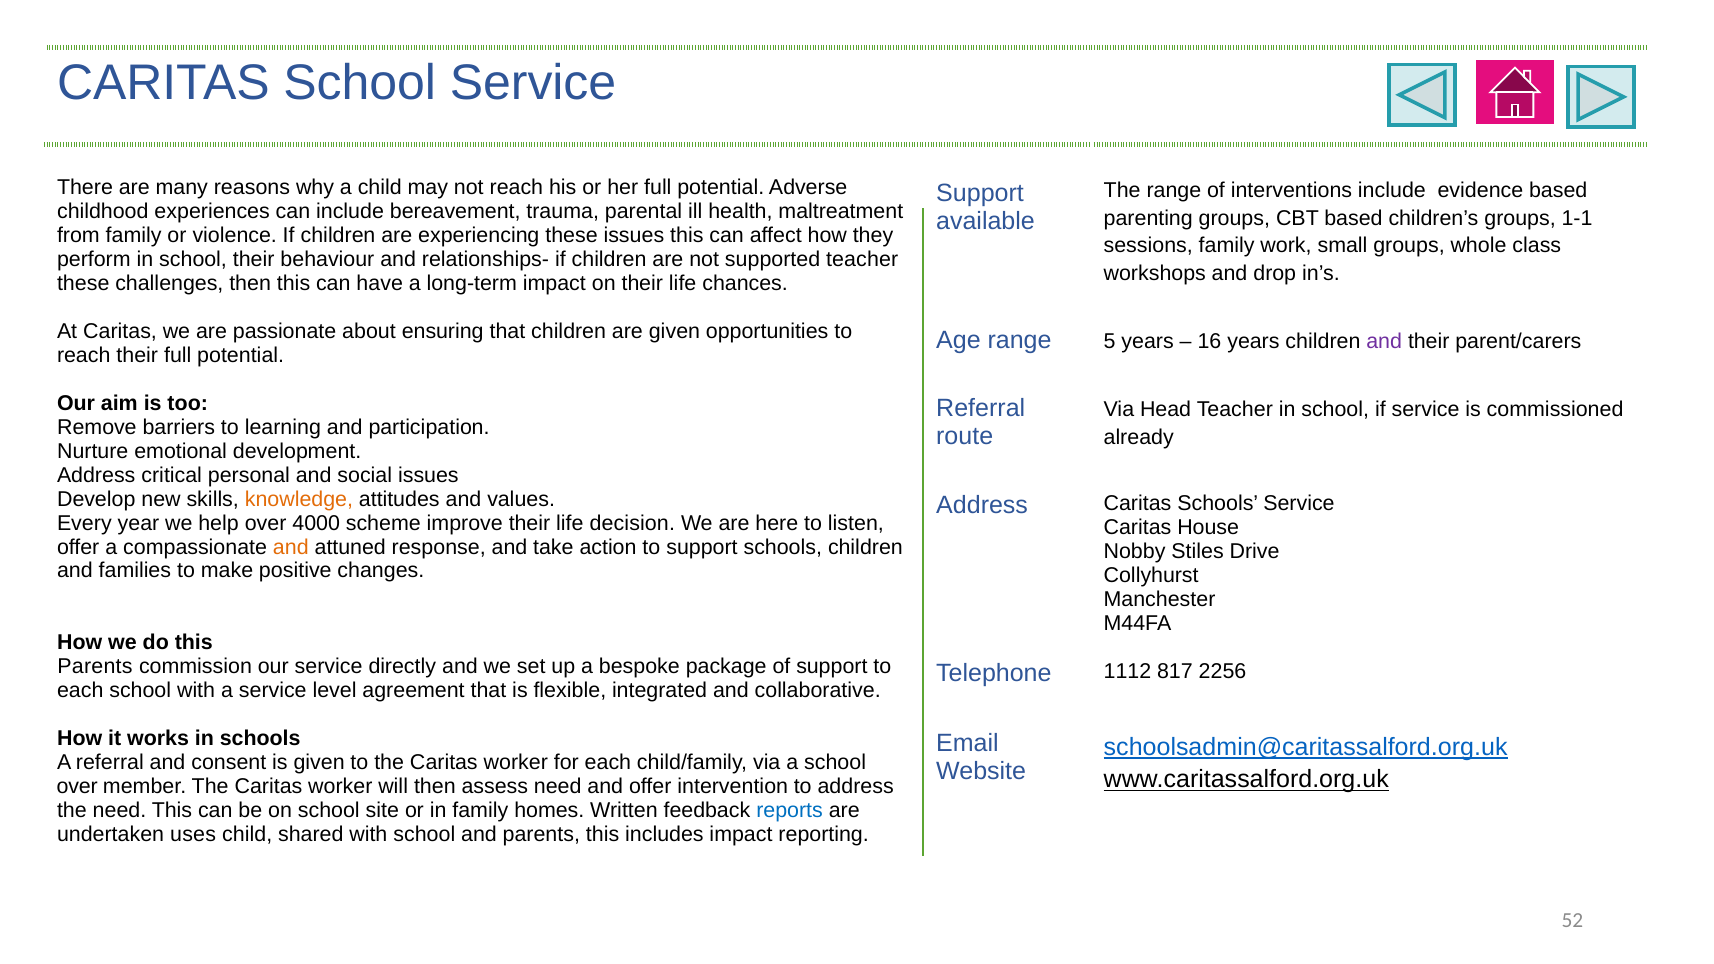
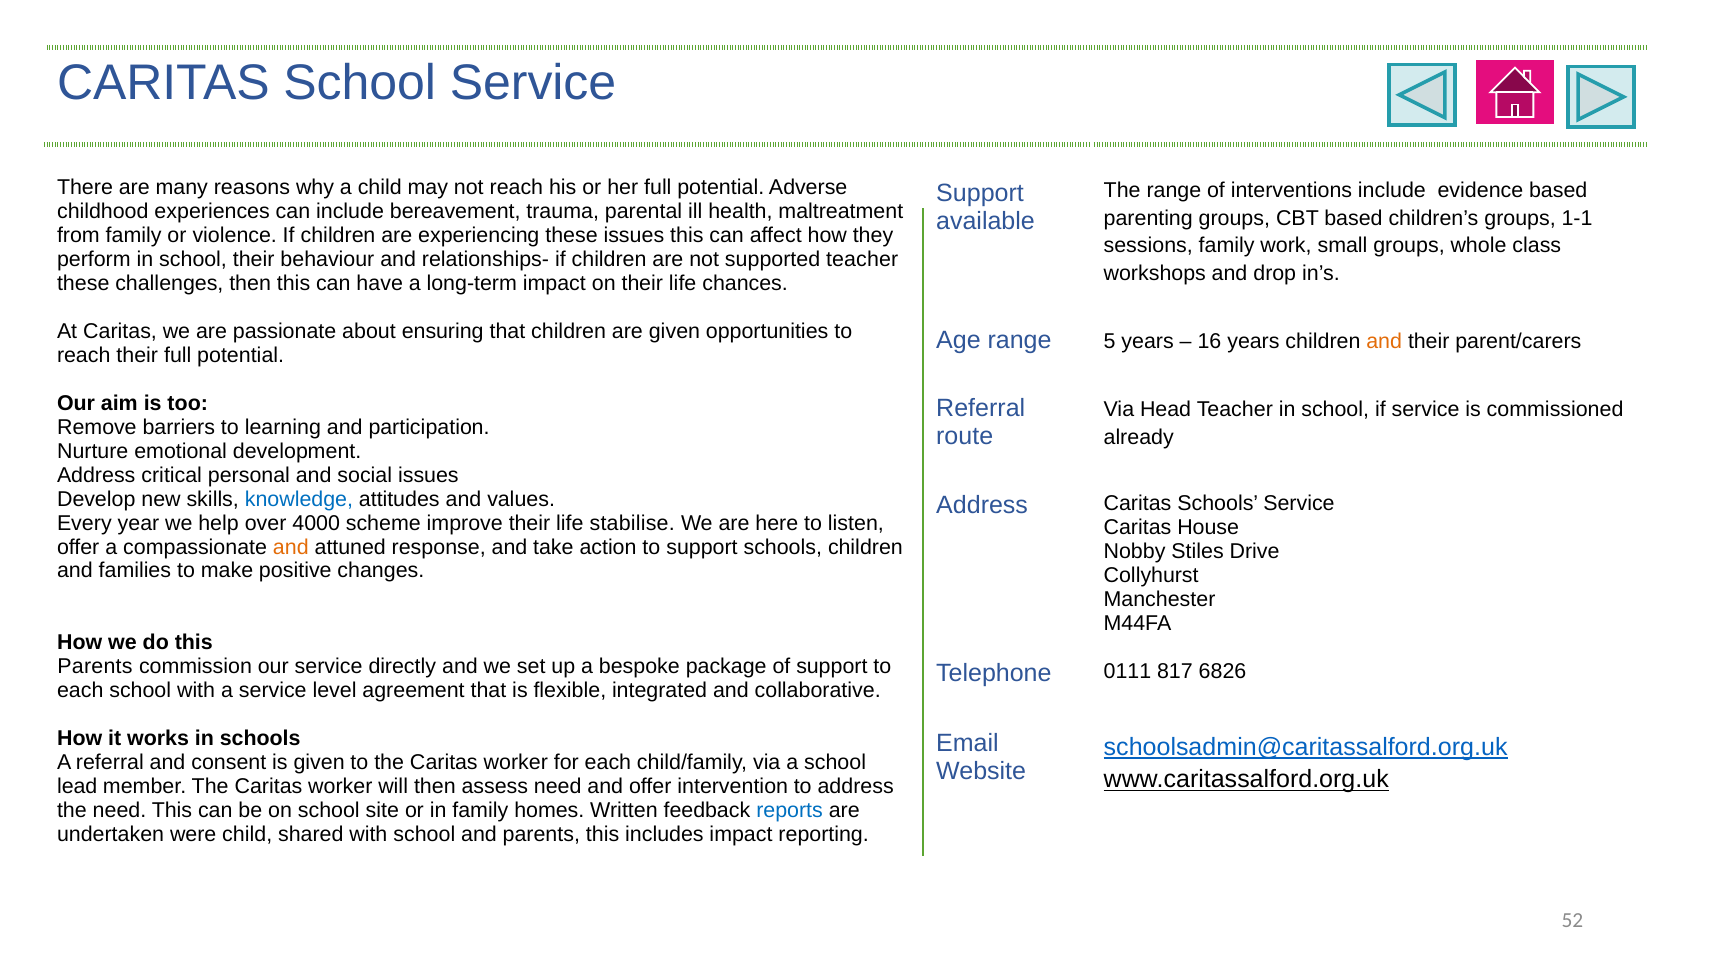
and colour: purple -> orange (1384, 342)
knowledge colour: orange -> blue (299, 499)
decision: decision -> stabilise (632, 523)
1112: 1112 -> 0111 (1127, 671)
2256: 2256 -> 6826 (1223, 671)
over: over -> lead (77, 787)
uses: uses -> were (193, 835)
